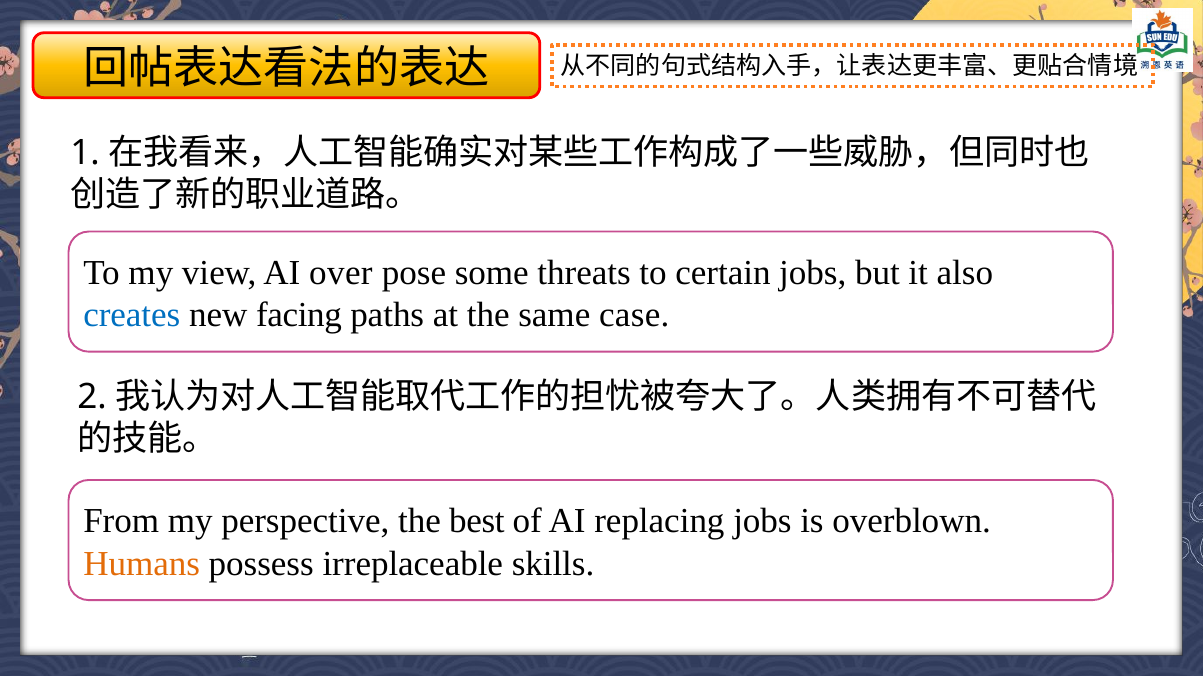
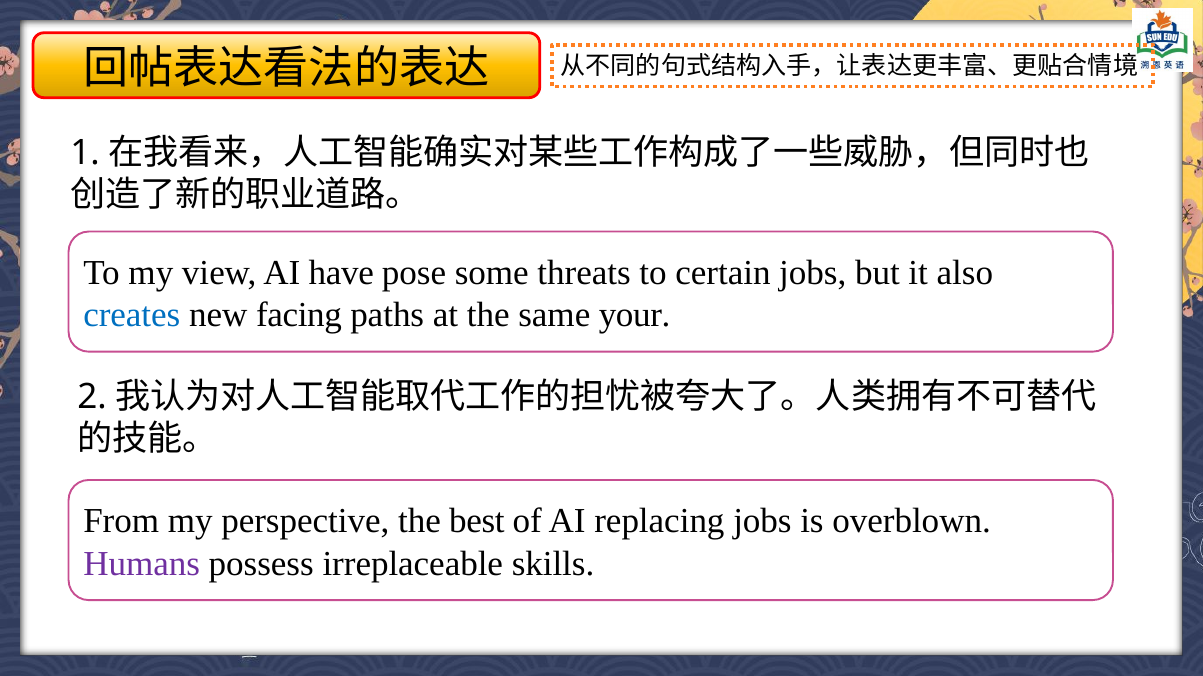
over: over -> have (341, 273)
case: case -> your (635, 315)
Humans colour: orange -> purple (142, 564)
